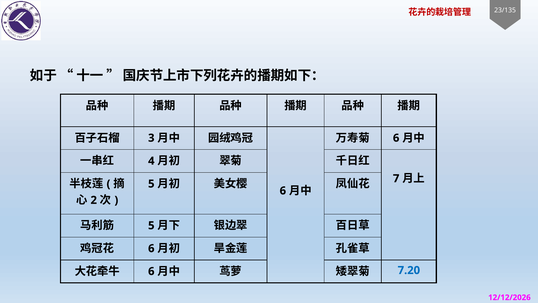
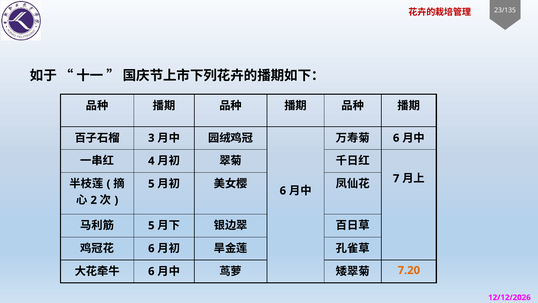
7.20 colour: blue -> orange (409, 270)
